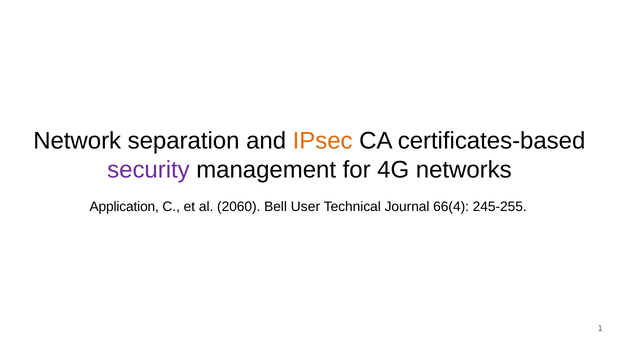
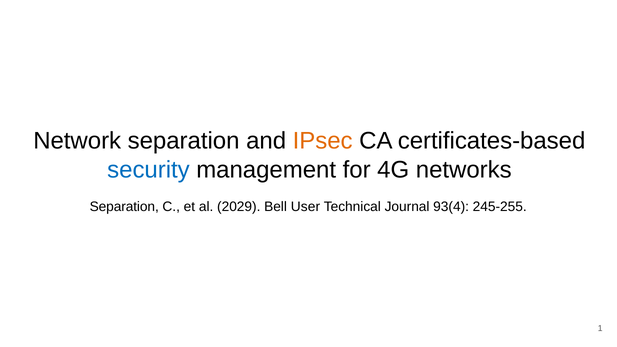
security colour: purple -> blue (148, 170)
Application: Application -> Separation (124, 207)
2060: 2060 -> 2029 (239, 207)
66(4: 66(4 -> 93(4 (451, 207)
